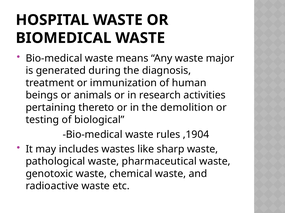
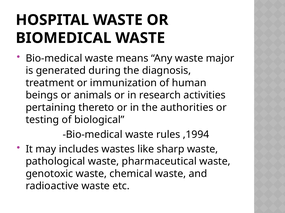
demolition: demolition -> authorities (187, 108)
,1904: ,1904 -> ,1994 (196, 135)
